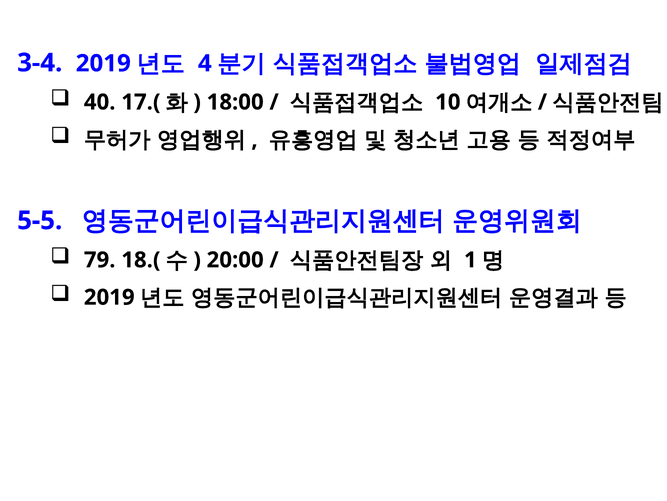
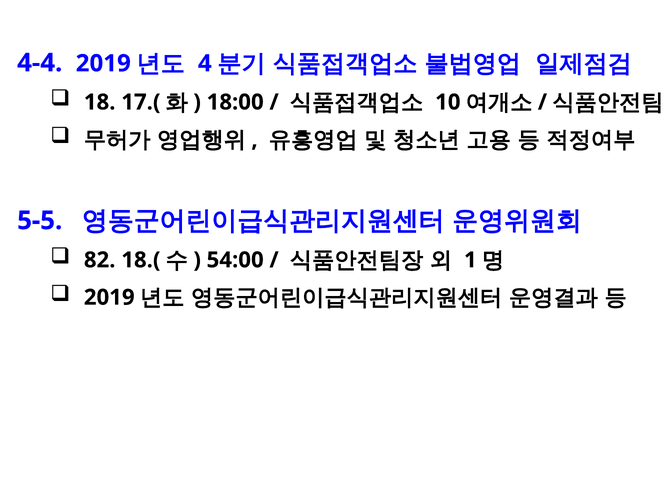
3-4: 3-4 -> 4-4 (40, 63)
40: 40 -> 18 (100, 102)
79: 79 -> 82 (100, 260)
20:00: 20:00 -> 54:00 (235, 260)
